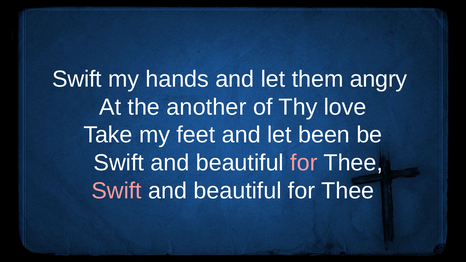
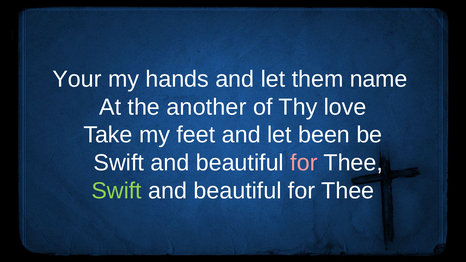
Swift: Swift -> Your (77, 79)
angry: angry -> name (379, 79)
Swift colour: pink -> light green (117, 191)
